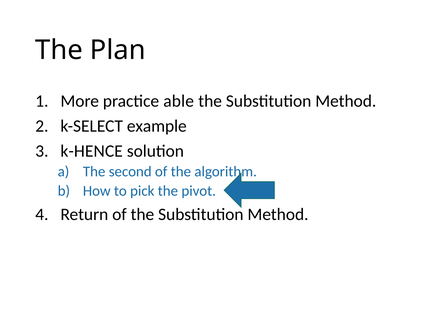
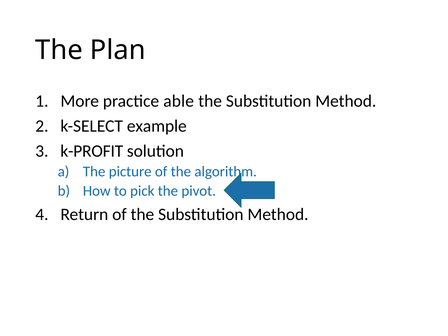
k-HENCE: k-HENCE -> k-PROFIT (92, 151)
second: second -> picture (130, 172)
